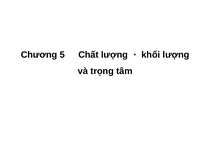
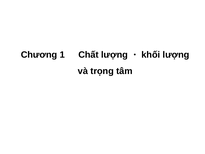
5: 5 -> 1 (62, 55)
